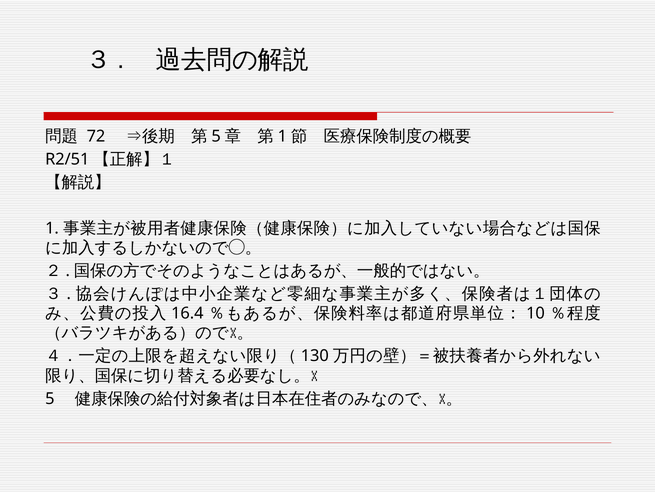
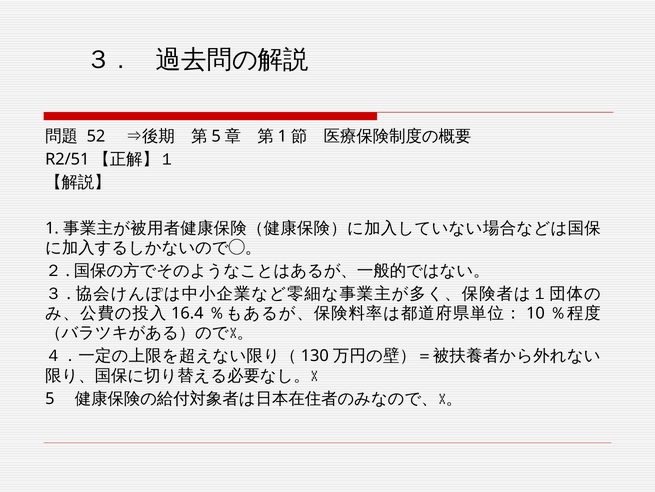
72: 72 -> 52 (96, 136)
